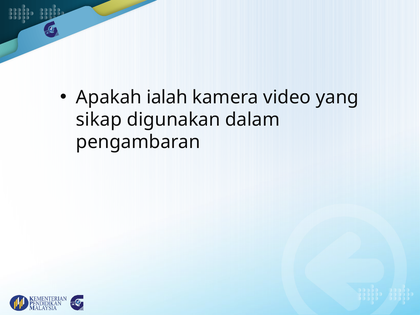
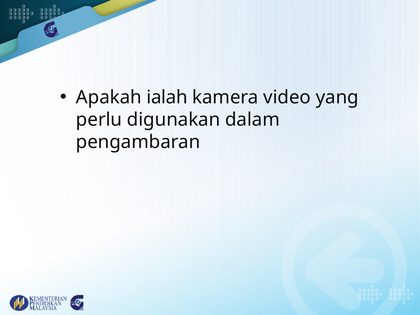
sikap: sikap -> perlu (99, 120)
